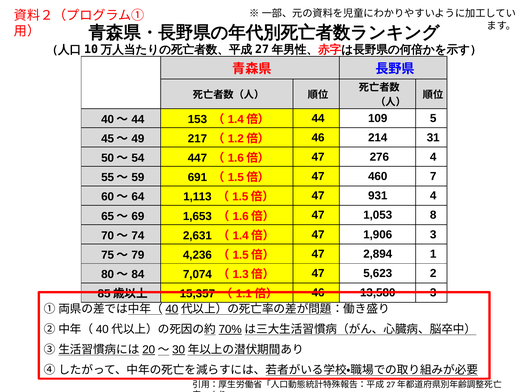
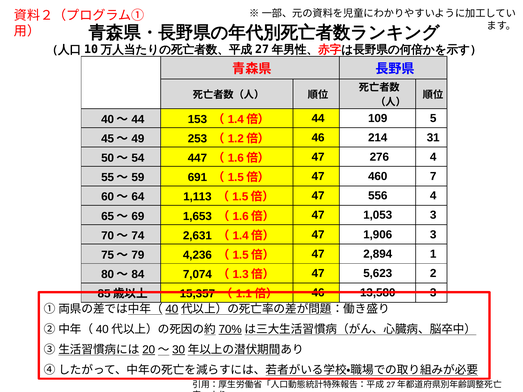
217: 217 -> 253 (197, 139)
931: 931 -> 556 (378, 196)
1,053 8: 8 -> 3 (433, 215)
